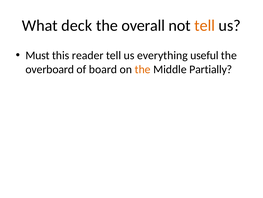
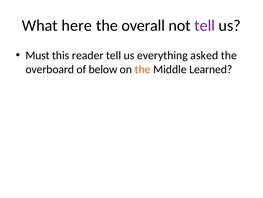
deck: deck -> here (77, 25)
tell colour: orange -> purple (205, 25)
useful: useful -> asked (204, 55)
board: board -> below (103, 69)
Partially: Partially -> Learned (211, 69)
